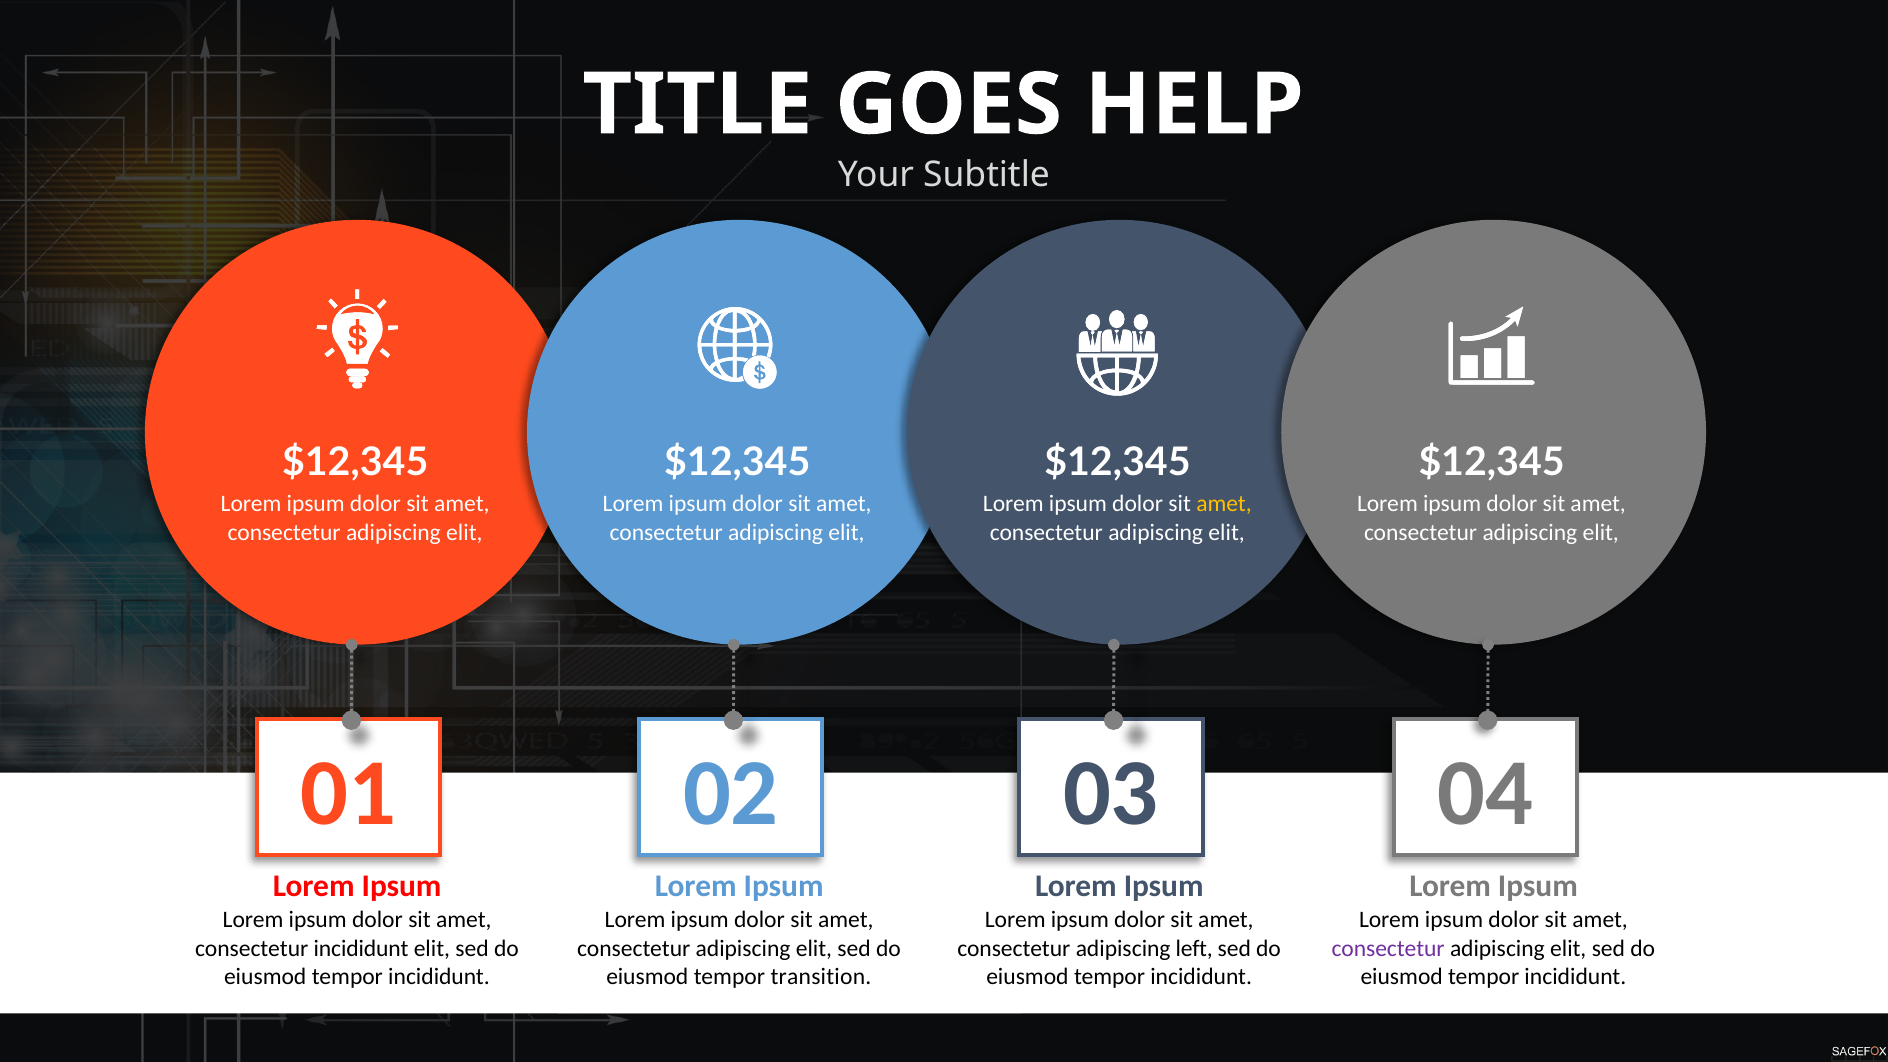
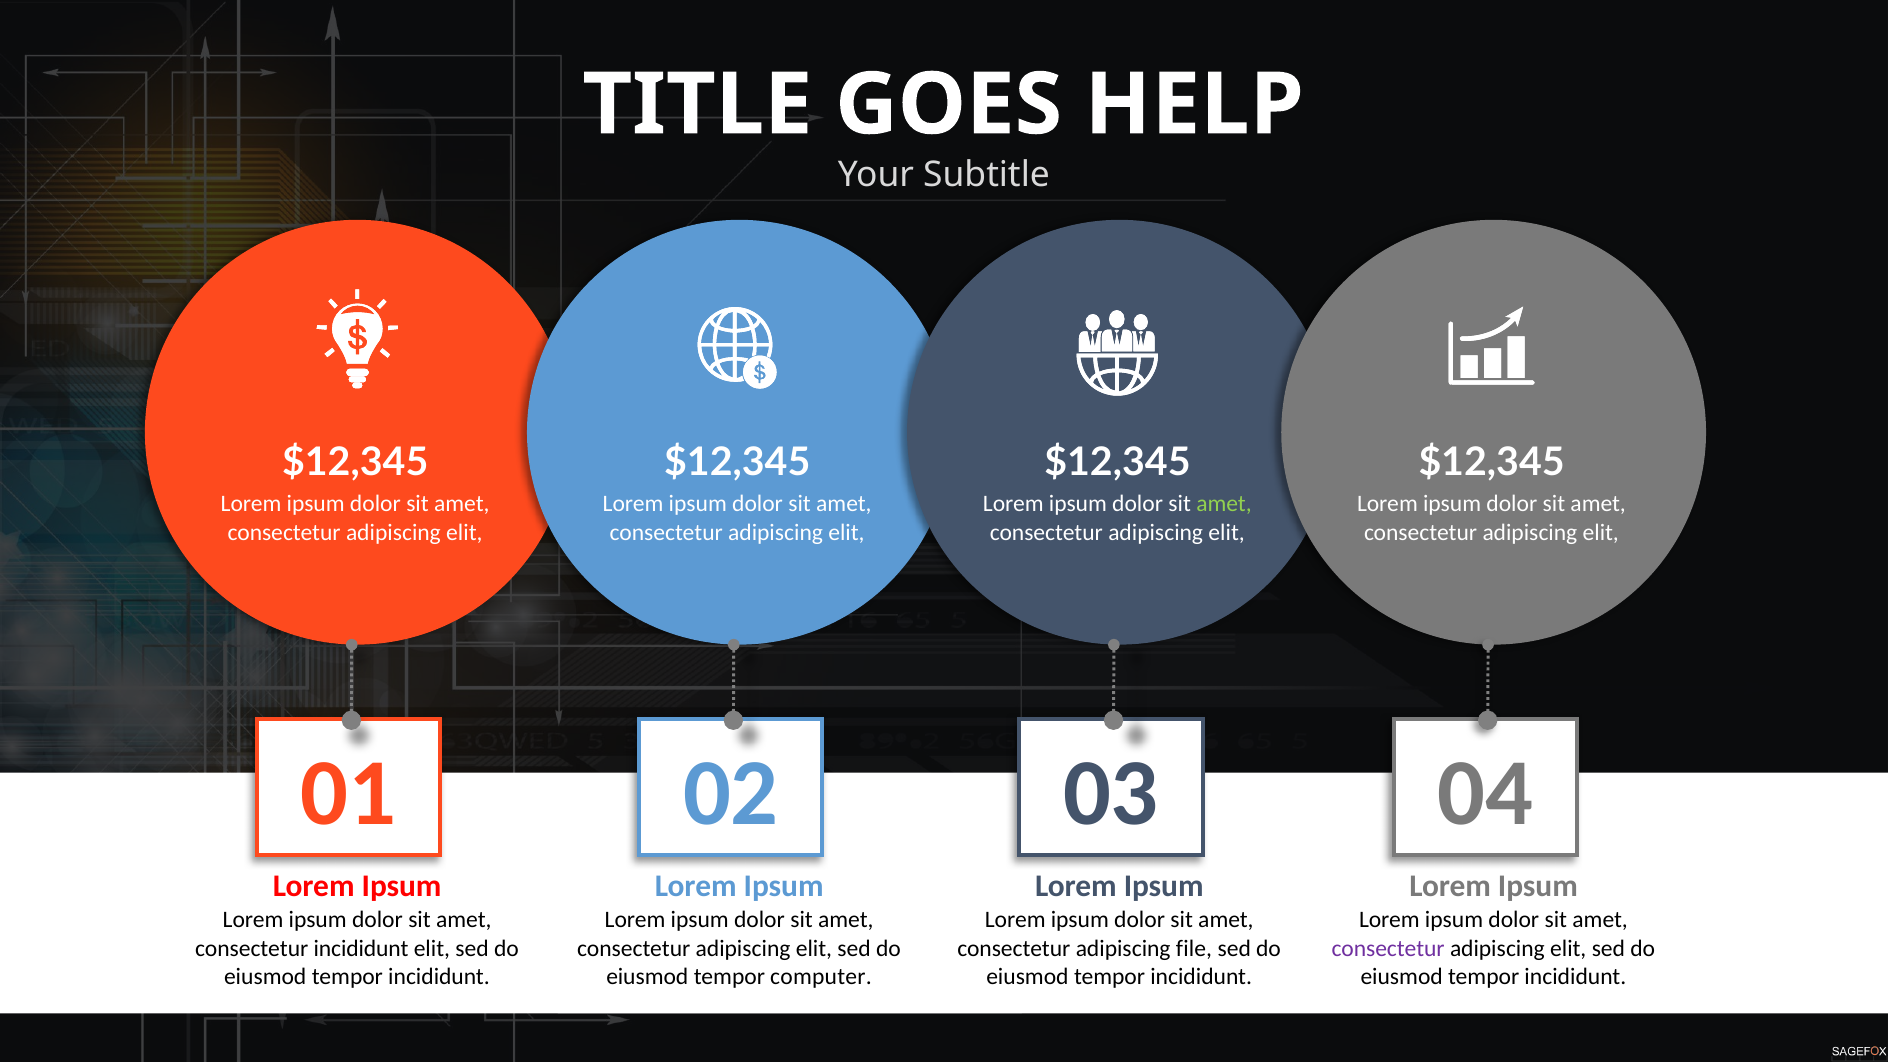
amet colour: yellow -> light green (1224, 504)
left: left -> file (1194, 949)
transition: transition -> computer (821, 977)
